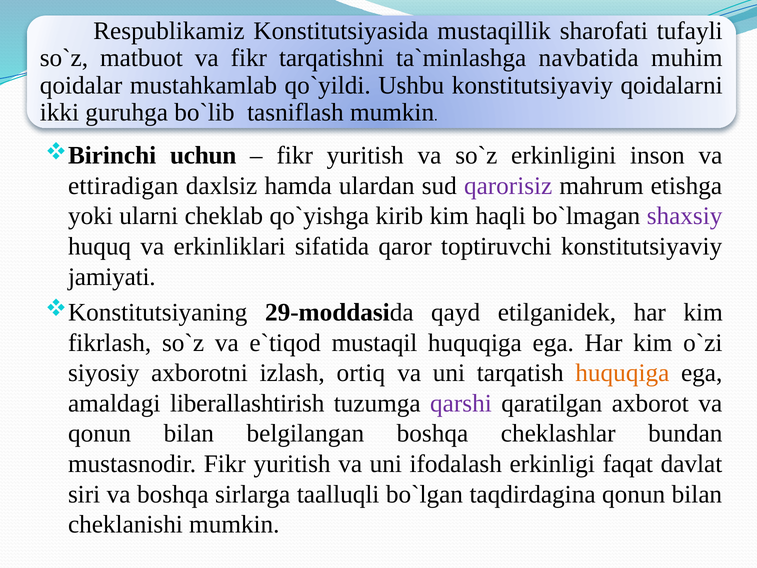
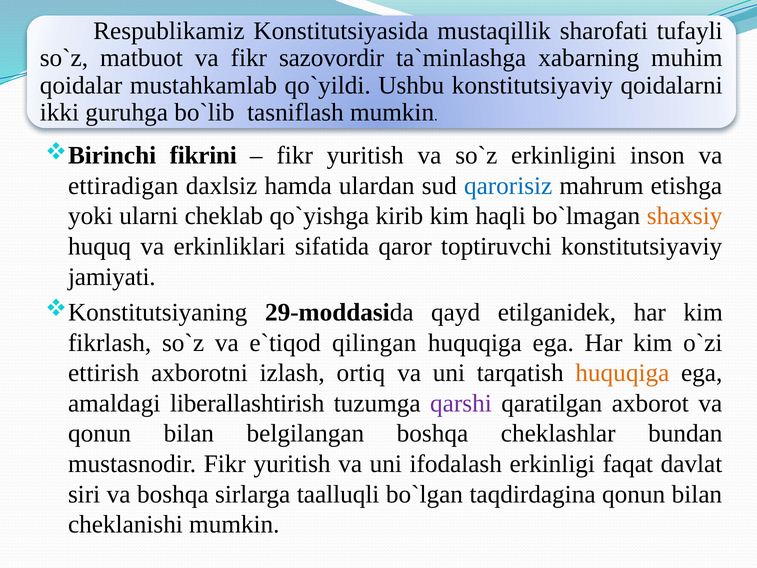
tarqatishni: tarqatishni -> sazovordir (332, 58)
navbatida: navbatida -> xabarning (589, 58)
uchun: uchun -> fikrini (203, 155)
qarorisiz colour: purple -> blue (508, 186)
shaxsiy colour: purple -> orange (685, 216)
mustaqil: mustaqil -> qilingan (374, 343)
siyosiy: siyosiy -> ettirish (104, 373)
